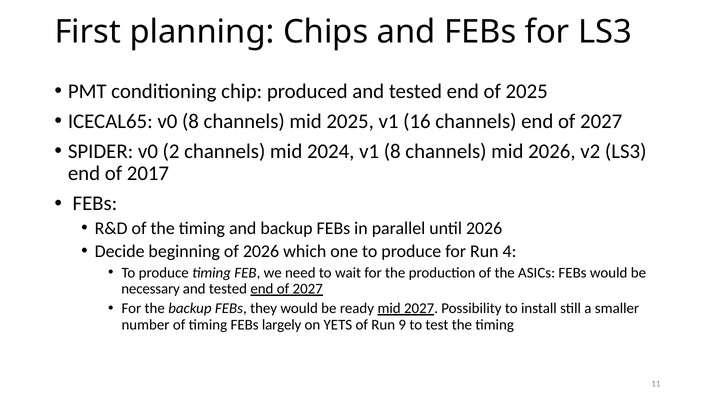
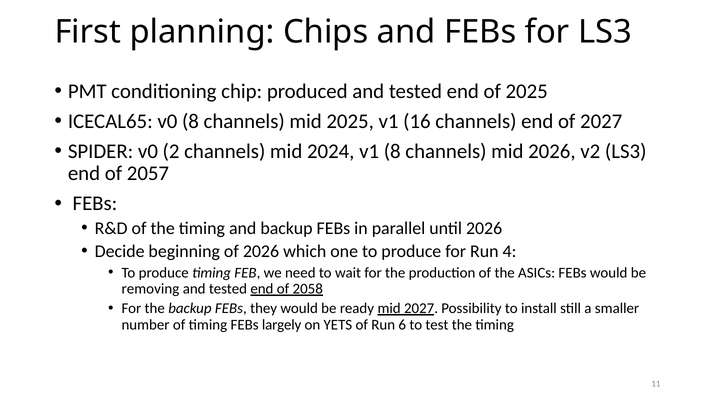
2017: 2017 -> 2057 (148, 174)
necessary: necessary -> removing (150, 289)
tested end of 2027: 2027 -> 2058 (308, 289)
9: 9 -> 6 (402, 325)
